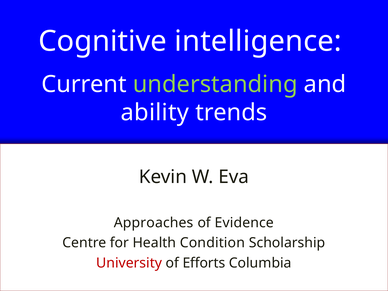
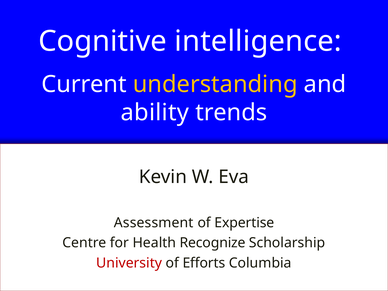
understanding colour: light green -> yellow (215, 84)
Approaches: Approaches -> Assessment (154, 223)
Evidence: Evidence -> Expertise (244, 223)
Condition: Condition -> Recognize (213, 243)
